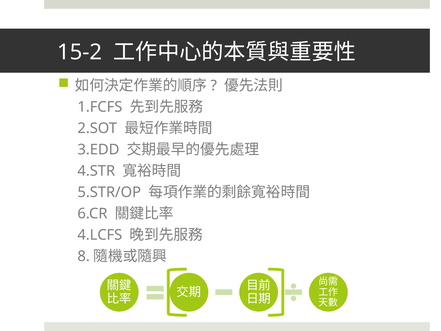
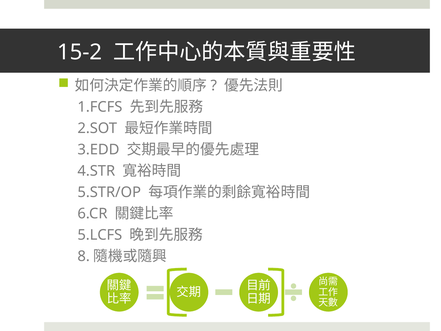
4.LCFS: 4.LCFS -> 5.LCFS (100, 235)
